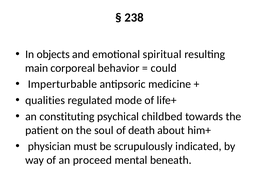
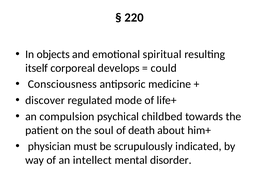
238: 238 -> 220 (134, 18)
main: main -> itself (37, 68)
behavior: behavior -> develops (119, 68)
Imperturbable: Imperturbable -> Consciousness (62, 84)
qualities: qualities -> discover (45, 100)
constituting: constituting -> compulsion (67, 117)
proceed: proceed -> intellect (92, 160)
beneath: beneath -> disorder (171, 160)
